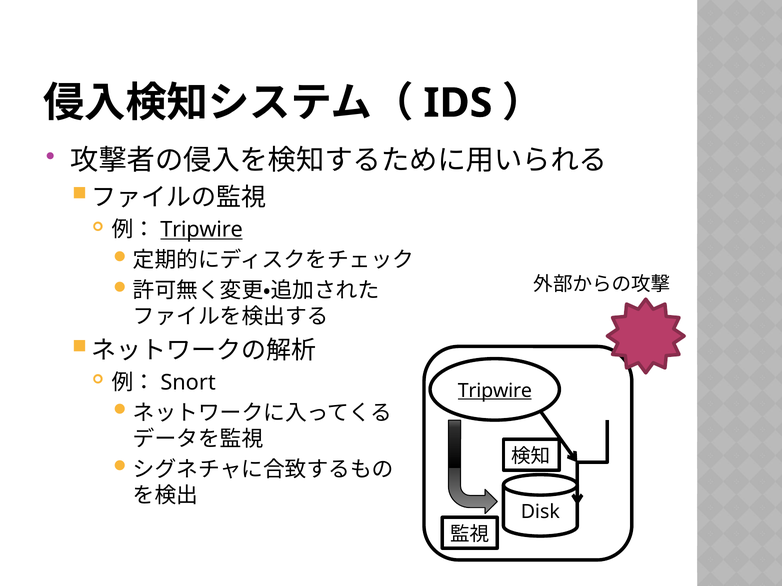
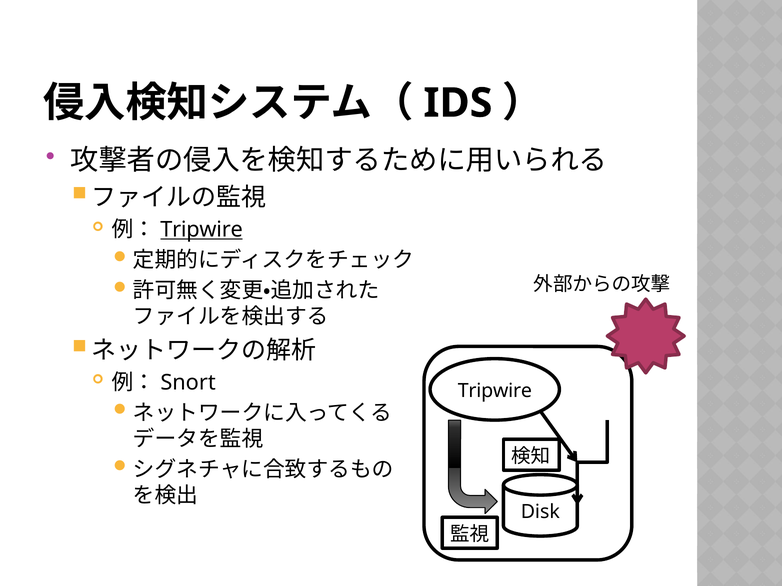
Tripwire underline: present -> none (495, 391)
